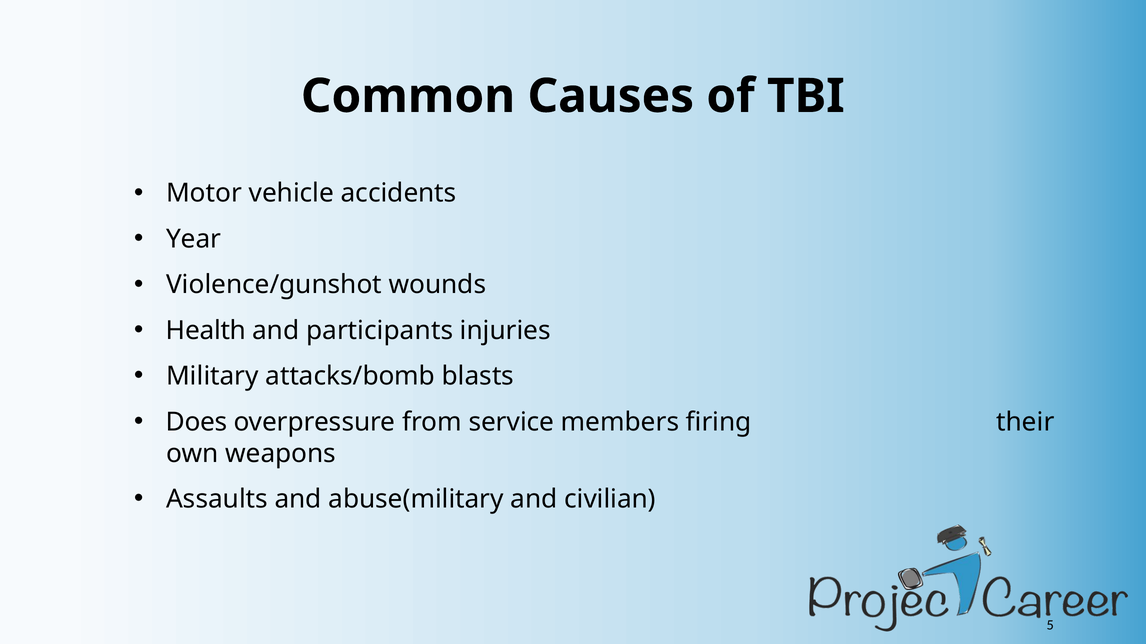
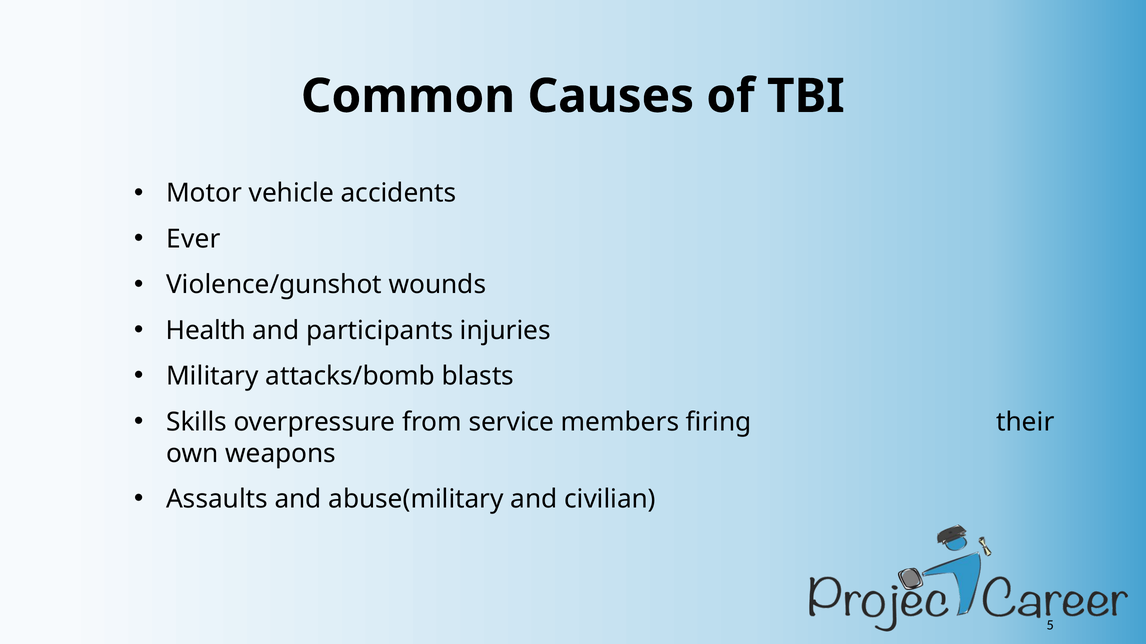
Year: Year -> Ever (193, 239)
Does: Does -> Skills (197, 422)
